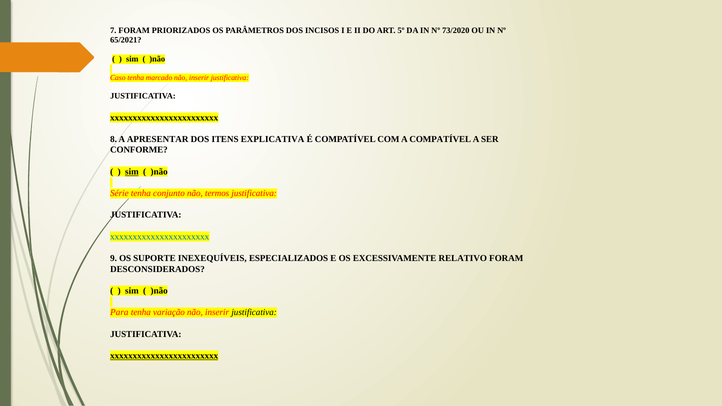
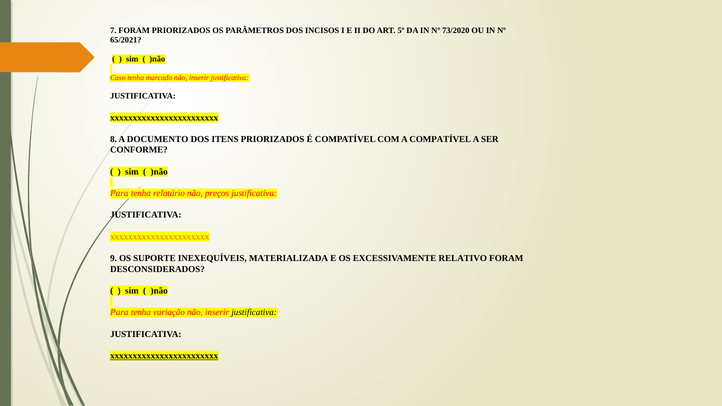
APRESENTAR: APRESENTAR -> DOCUMENTO (158, 139)
ITENS EXPLICATIVA: EXPLICATIVA -> PRIORIZADOS (273, 139)
sim underline: present -> none (132, 172)
Série: Série -> Para (119, 193)
conjunto: conjunto -> relatário (169, 193)
termos: termos -> preços (217, 193)
xxxxxxxxxxxxxxxxxxxxxx colour: blue -> orange (160, 237)
ESPECIALIZADOS: ESPECIALIZADOS -> MATERIALIZADA (289, 258)
